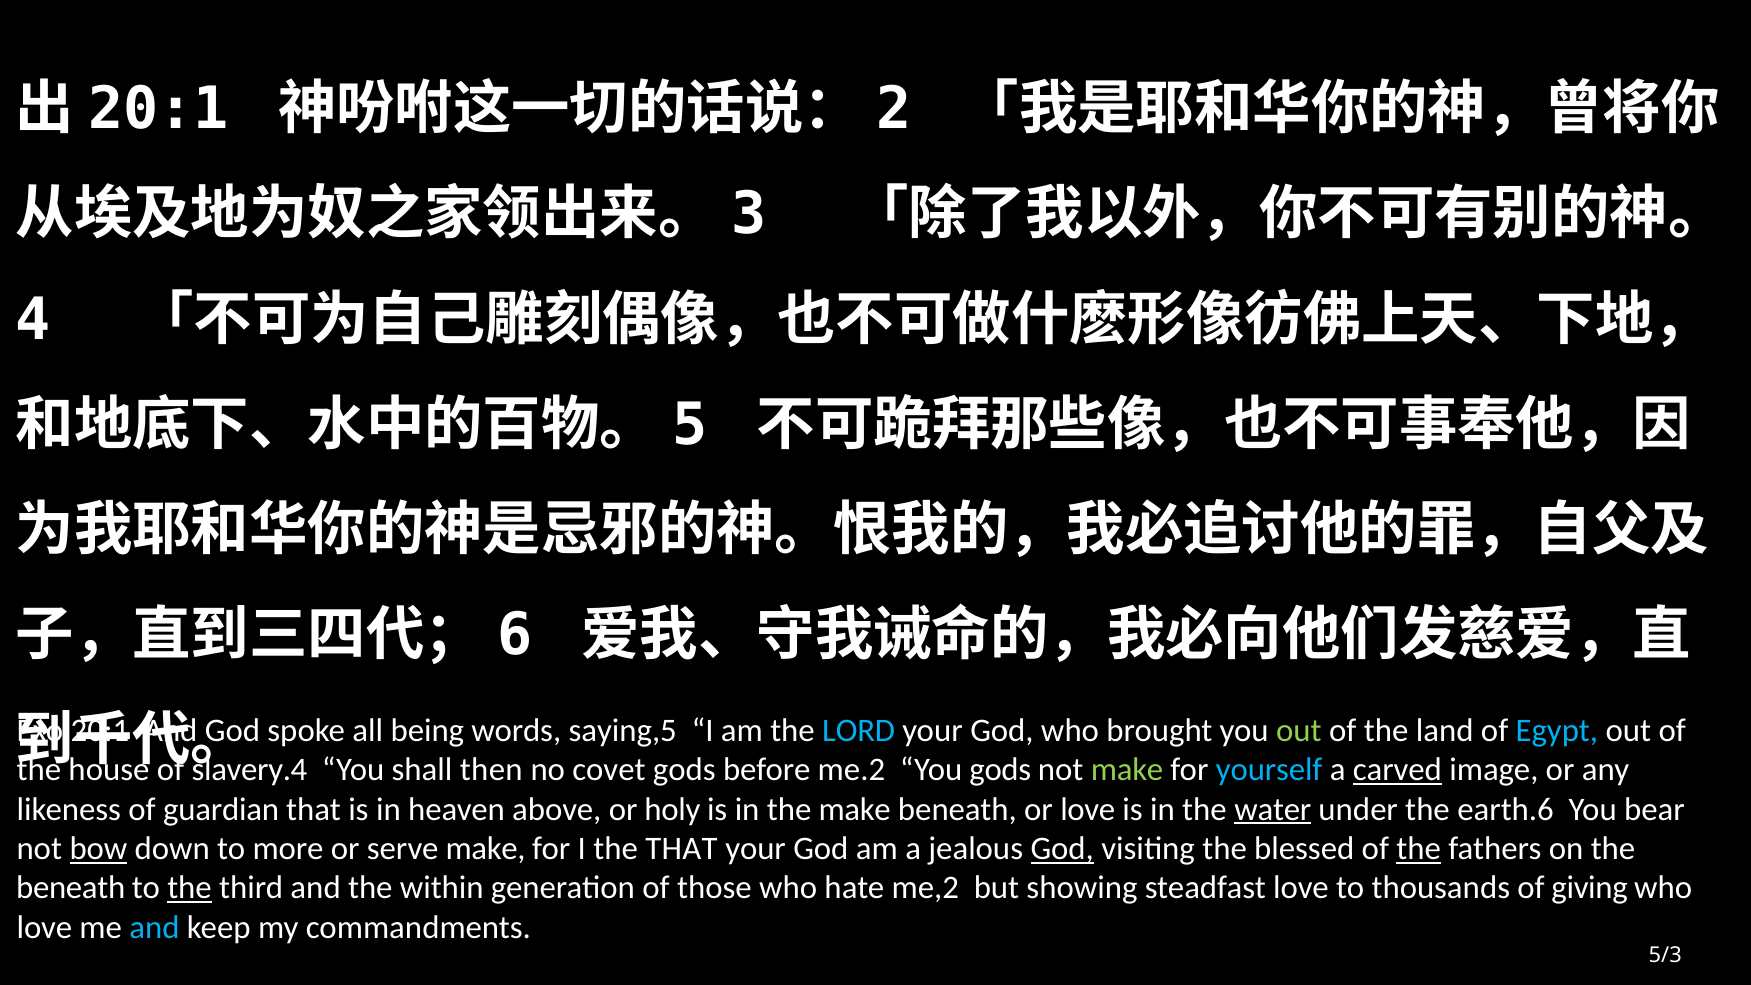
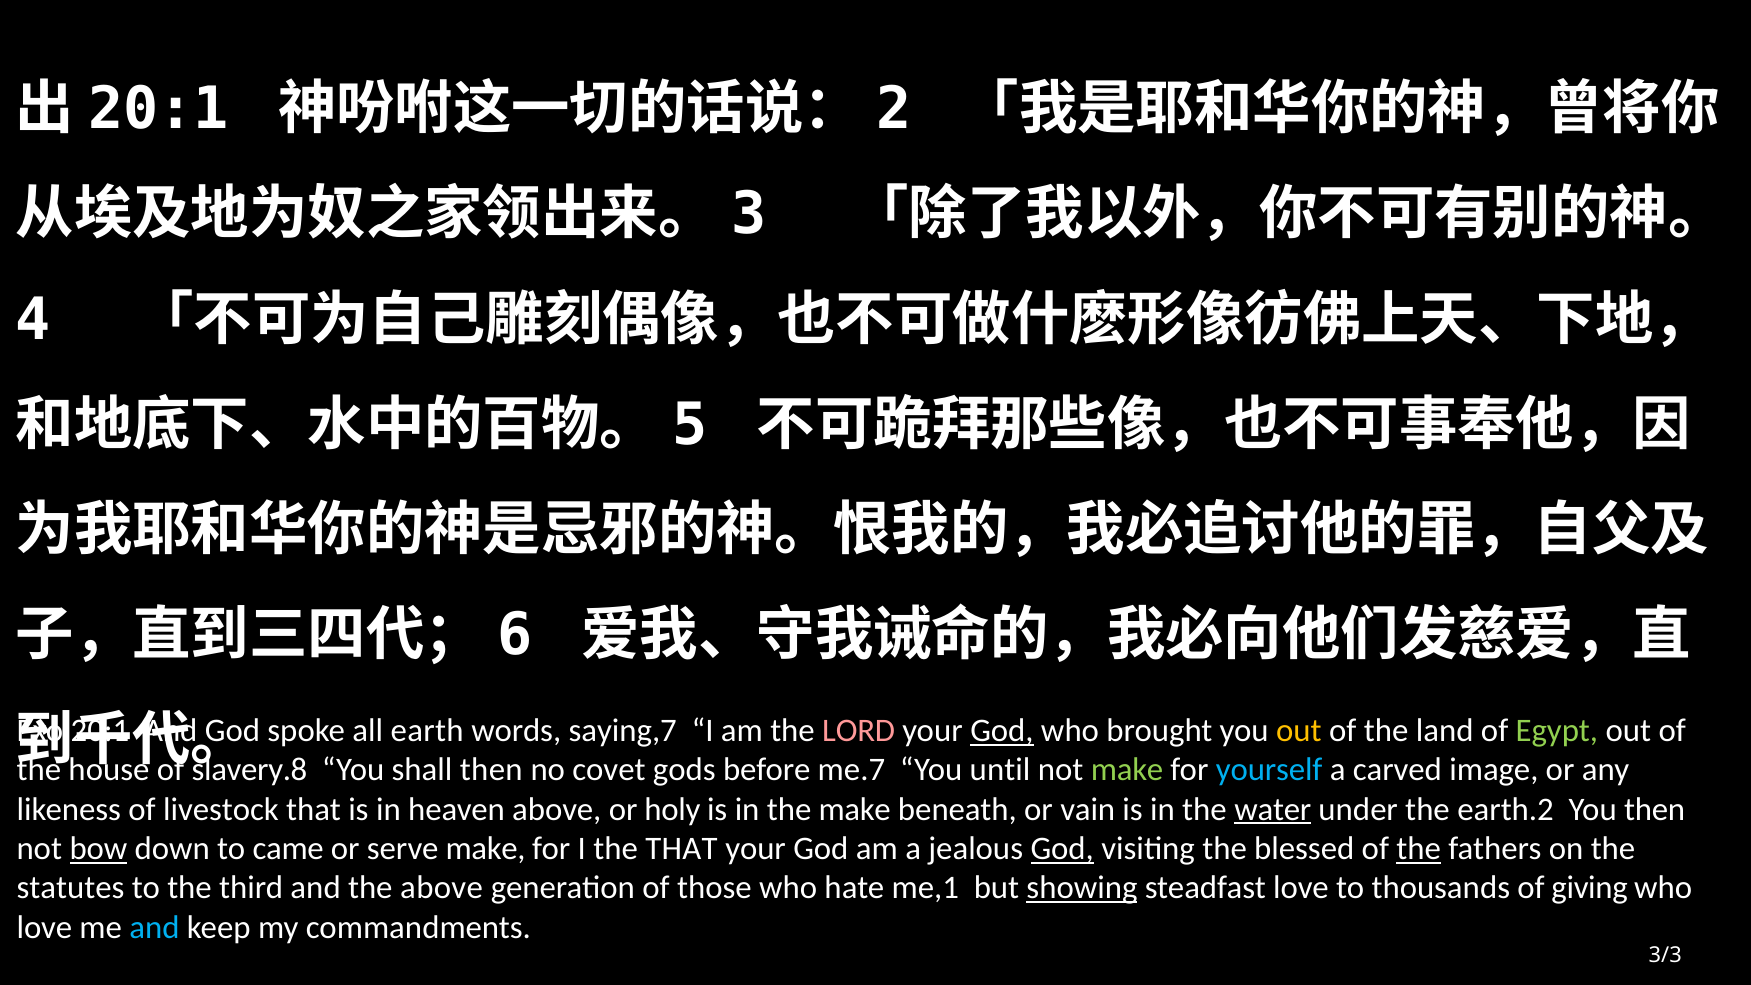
being: being -> earth (427, 730)
saying,5: saying,5 -> saying,7 (623, 730)
LORD colour: light blue -> pink (859, 730)
God underline: none -> present (1002, 730)
out colour: light green -> yellow (1299, 730)
Egypt colour: light blue -> light green (1557, 730)
slavery.4: slavery.4 -> slavery.8 (249, 770)
me.2: me.2 -> me.7 (851, 770)
You gods: gods -> until (1000, 770)
carved underline: present -> none (1397, 770)
guardian: guardian -> livestock (221, 809)
or love: love -> vain (1088, 809)
earth.6: earth.6 -> earth.2 (1506, 809)
You bear: bear -> then (1655, 809)
more: more -> came (288, 849)
beneath: beneath -> statutes (71, 888)
the underline: present -> none (190, 888)
the within: within -> above (442, 888)
me,2: me,2 -> me,1 (925, 888)
showing underline: none -> present (1082, 888)
5/3: 5/3 -> 3/3 (1665, 955)
